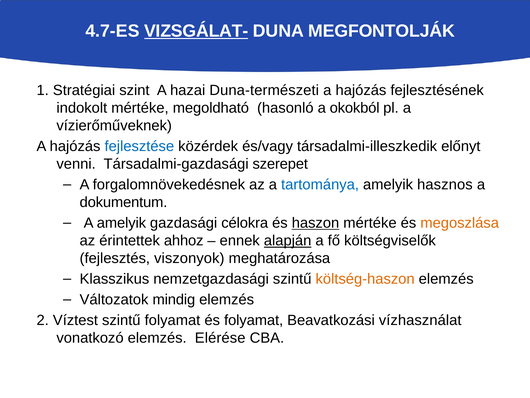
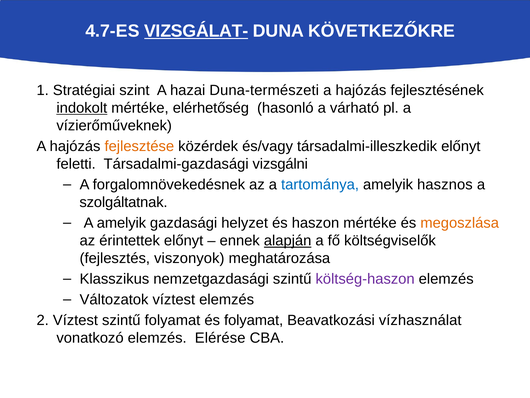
MEGFONTOLJÁK: MEGFONTOLJÁK -> KÖVETKEZŐKRE (382, 31)
indokolt underline: none -> present (82, 108)
megoldható: megoldható -> elérhetőség (211, 108)
okokból: okokból -> várható (355, 108)
fejlesztése colour: blue -> orange (139, 146)
venni: venni -> feletti (76, 164)
szerepet: szerepet -> vizsgálni (280, 164)
dokumentum: dokumentum -> szolgáltatnak (123, 202)
célokra: célokra -> helyzet (245, 223)
haszon underline: present -> none (315, 223)
érintettek ahhoz: ahhoz -> előnyt (184, 240)
költség-haszon colour: orange -> purple (365, 279)
Változatok mindig: mindig -> víztest (174, 299)
